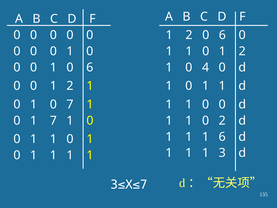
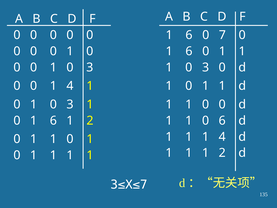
2: 2 -> 6 (189, 35)
6: 6 -> 7 (222, 35)
1: 1 -> 6 (189, 51)
2: 2 -> 1 (242, 51)
6: 6 -> 3 (90, 67)
4: 4 -> 3 (206, 67)
0 0 1 2: 2 -> 4 (70, 86)
7: 7 -> 3 (70, 104)
7: 7 -> 6 (53, 120)
0: 0 -> 2 (90, 120)
0 2: 2 -> 6 (222, 120)
1 1 6: 6 -> 4 (222, 137)
1 1 3: 3 -> 2 (222, 153)
